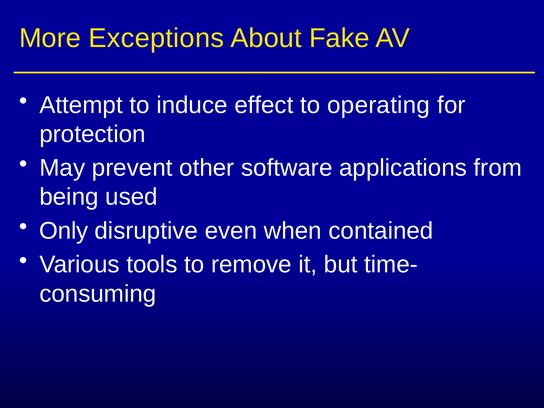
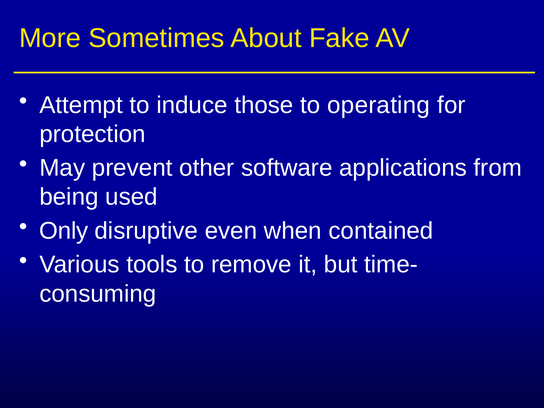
Exceptions: Exceptions -> Sometimes (156, 38)
effect: effect -> those (264, 105)
